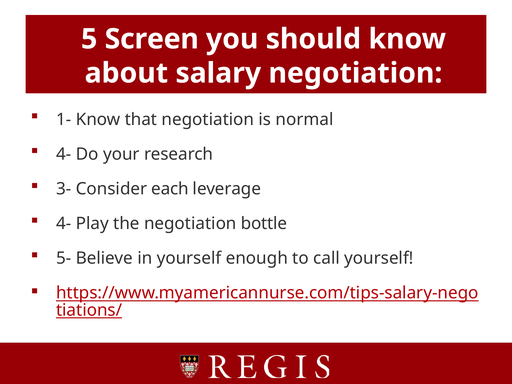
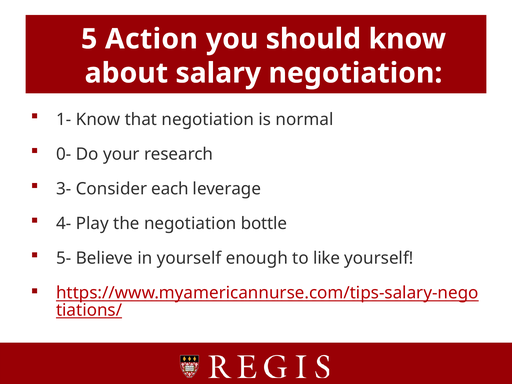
Screen: Screen -> Action (151, 39)
4-: 4- -> 0- (64, 154)
call: call -> like (327, 258)
